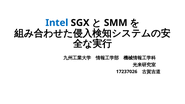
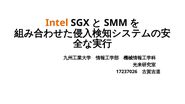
Intel colour: blue -> orange (57, 23)
